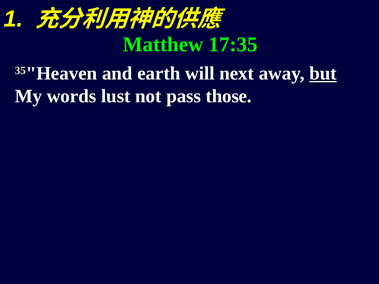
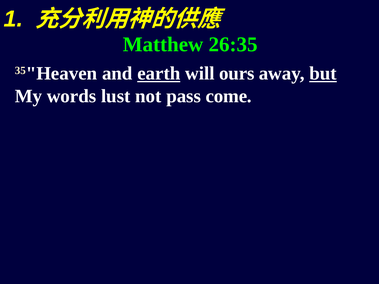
17:35: 17:35 -> 26:35 (233, 44)
earth underline: none -> present (159, 74)
next: next -> ours (237, 74)
those: those -> come (229, 96)
